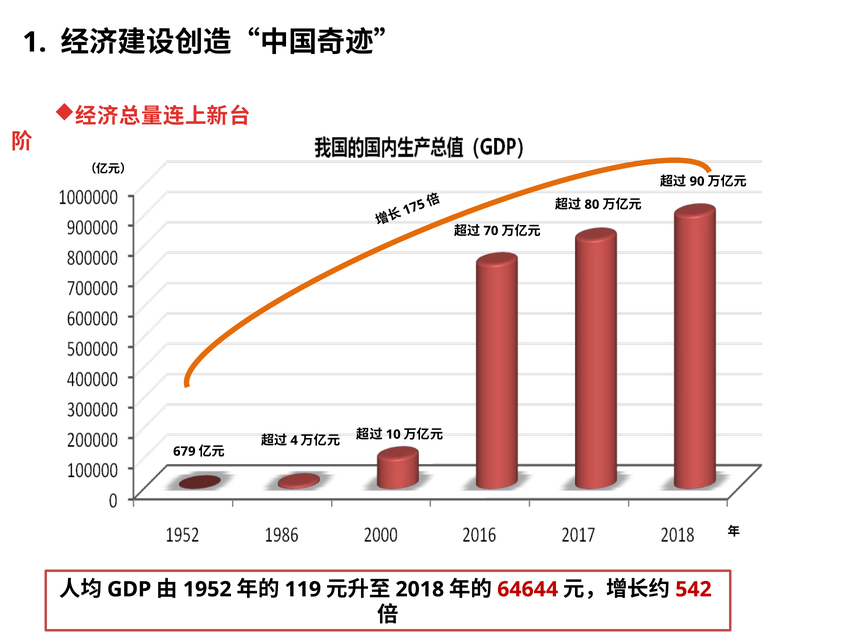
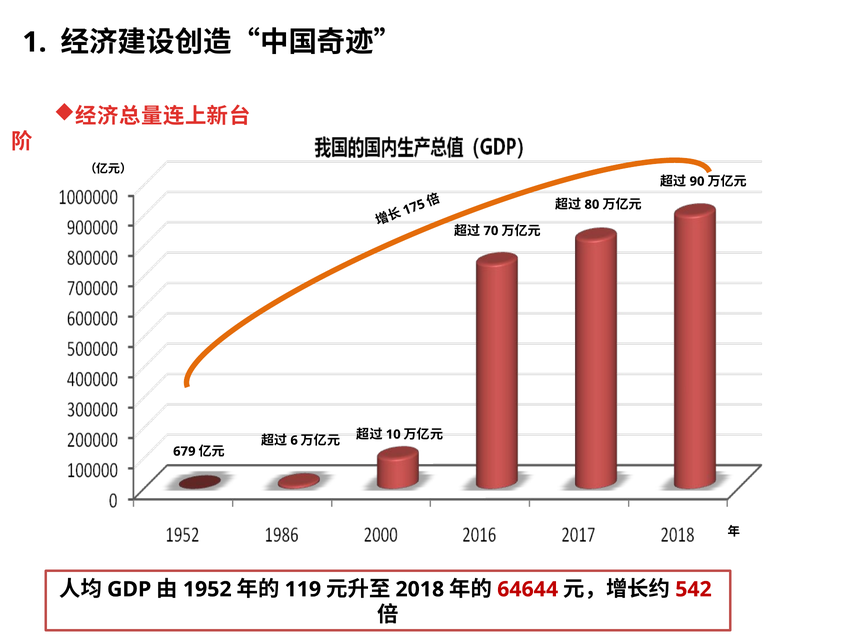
4: 4 -> 6 (294, 441)
